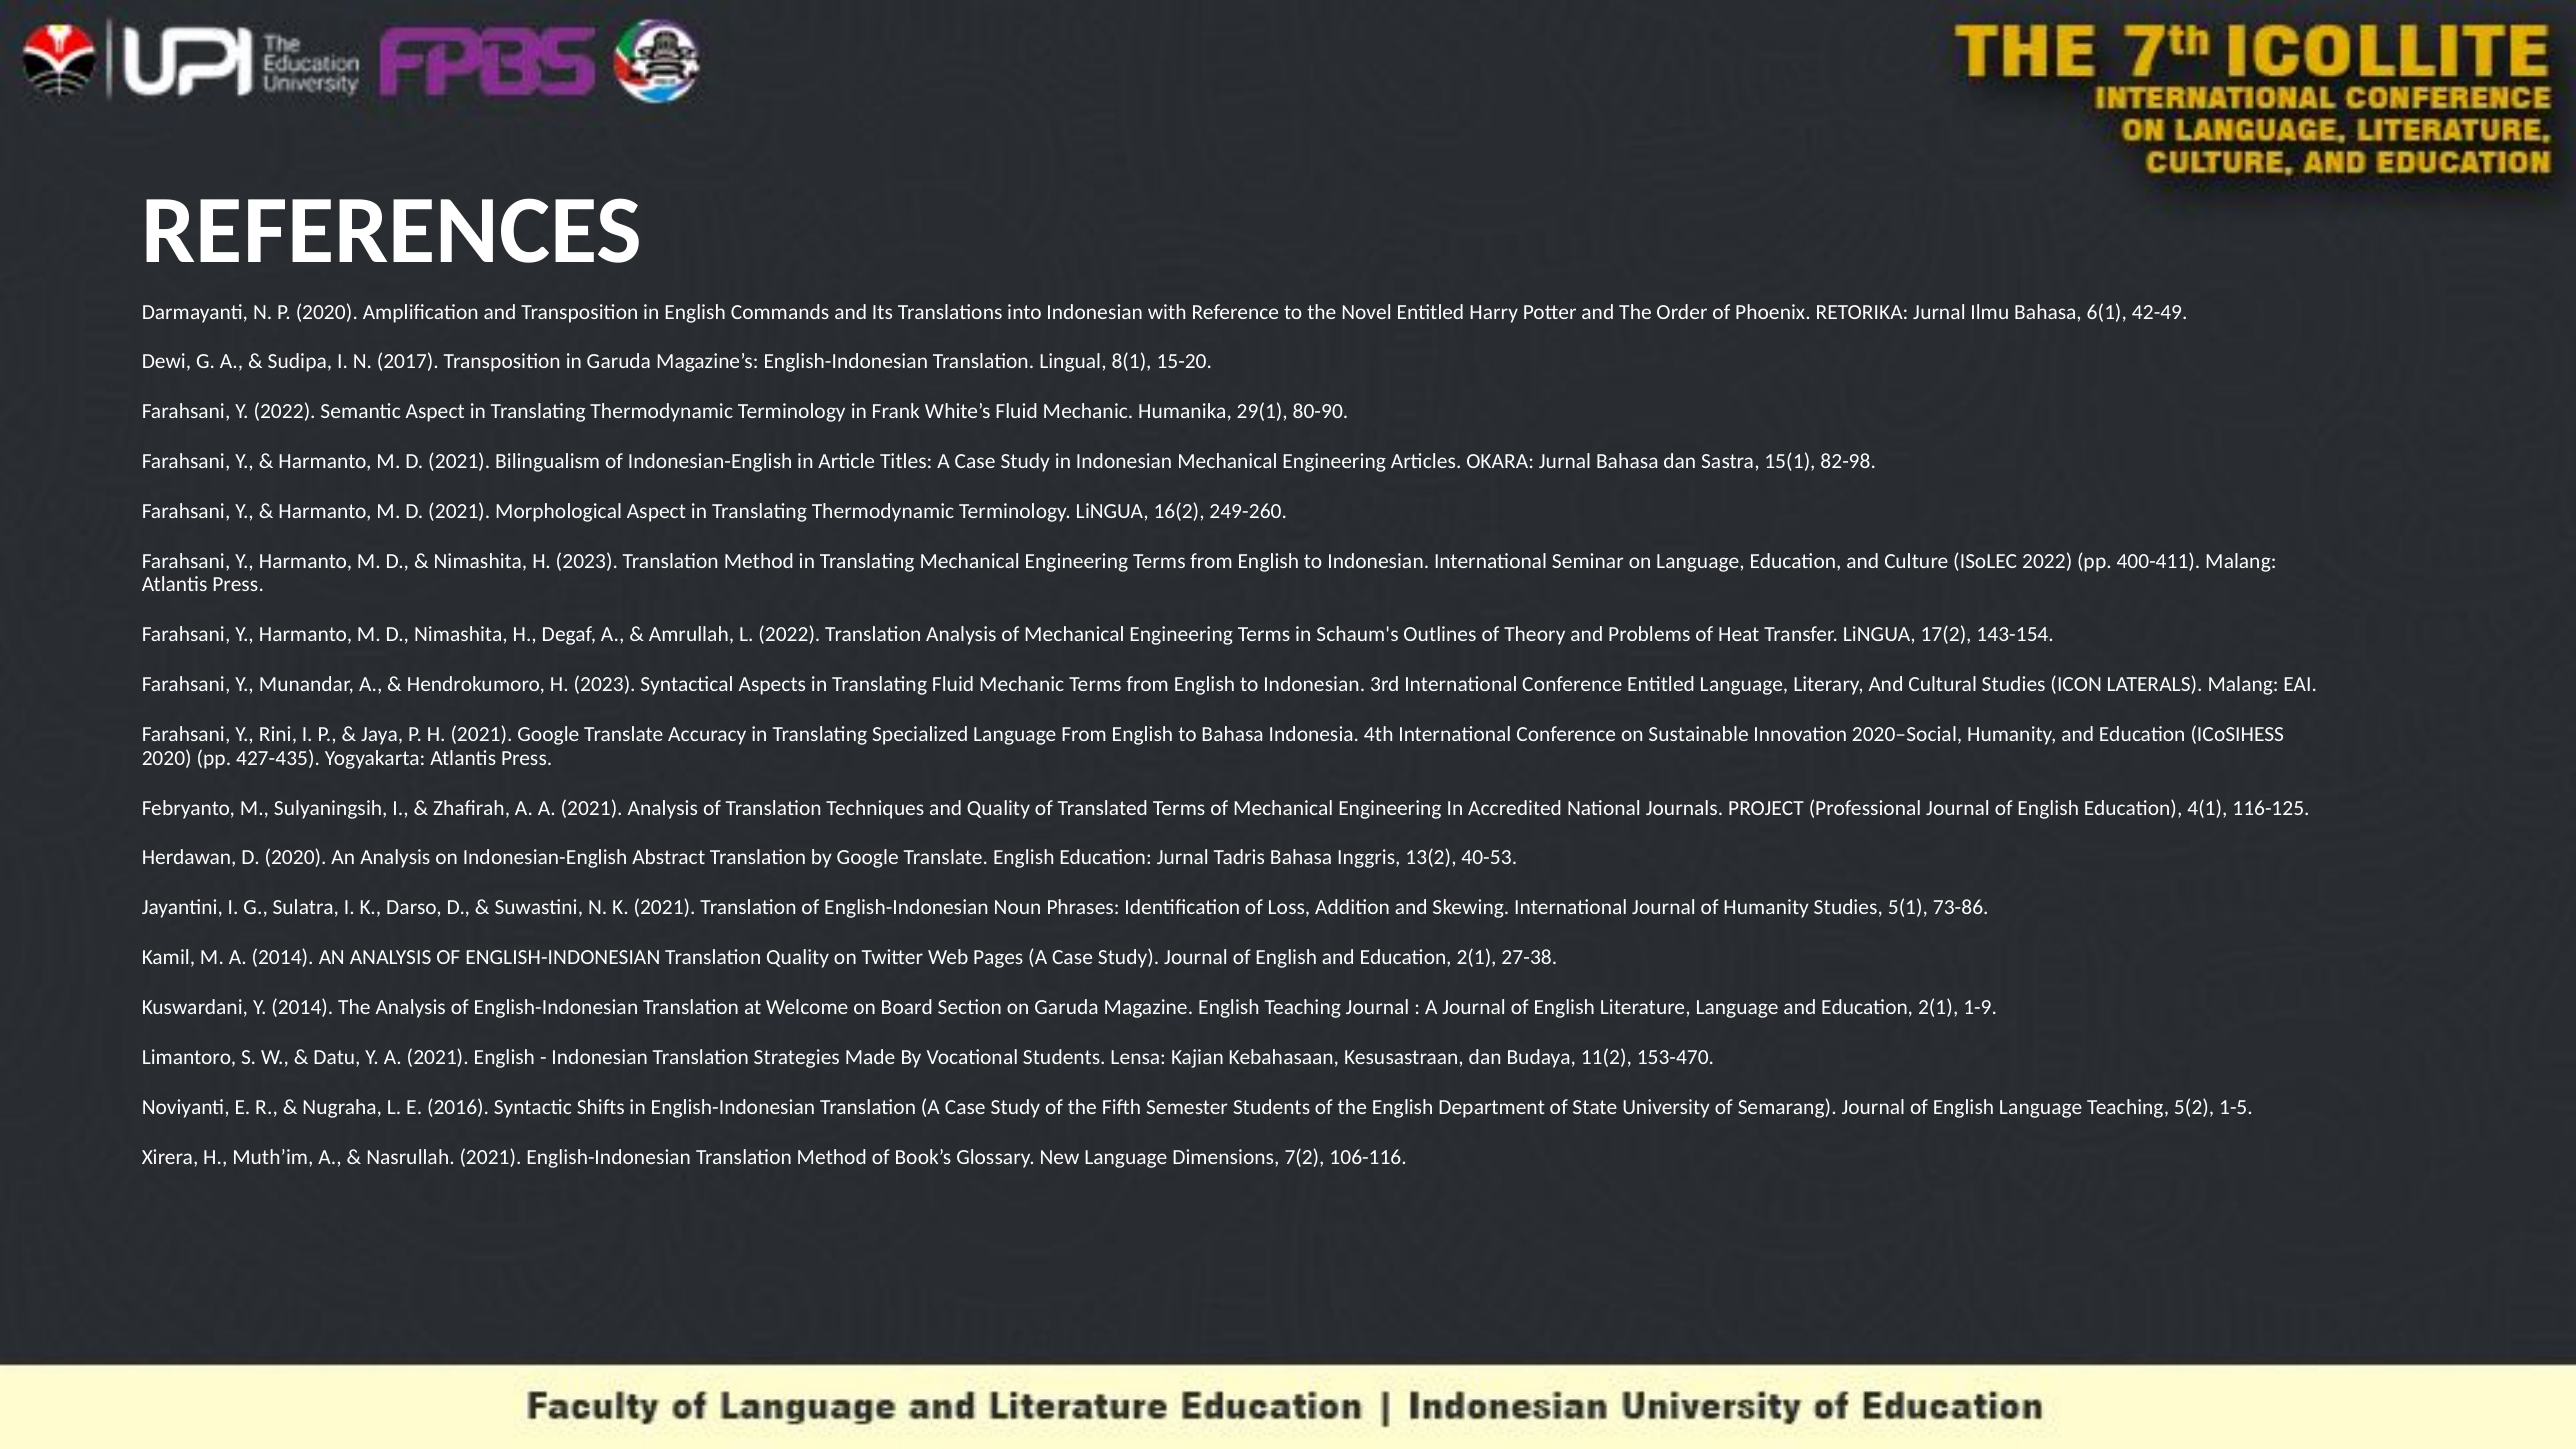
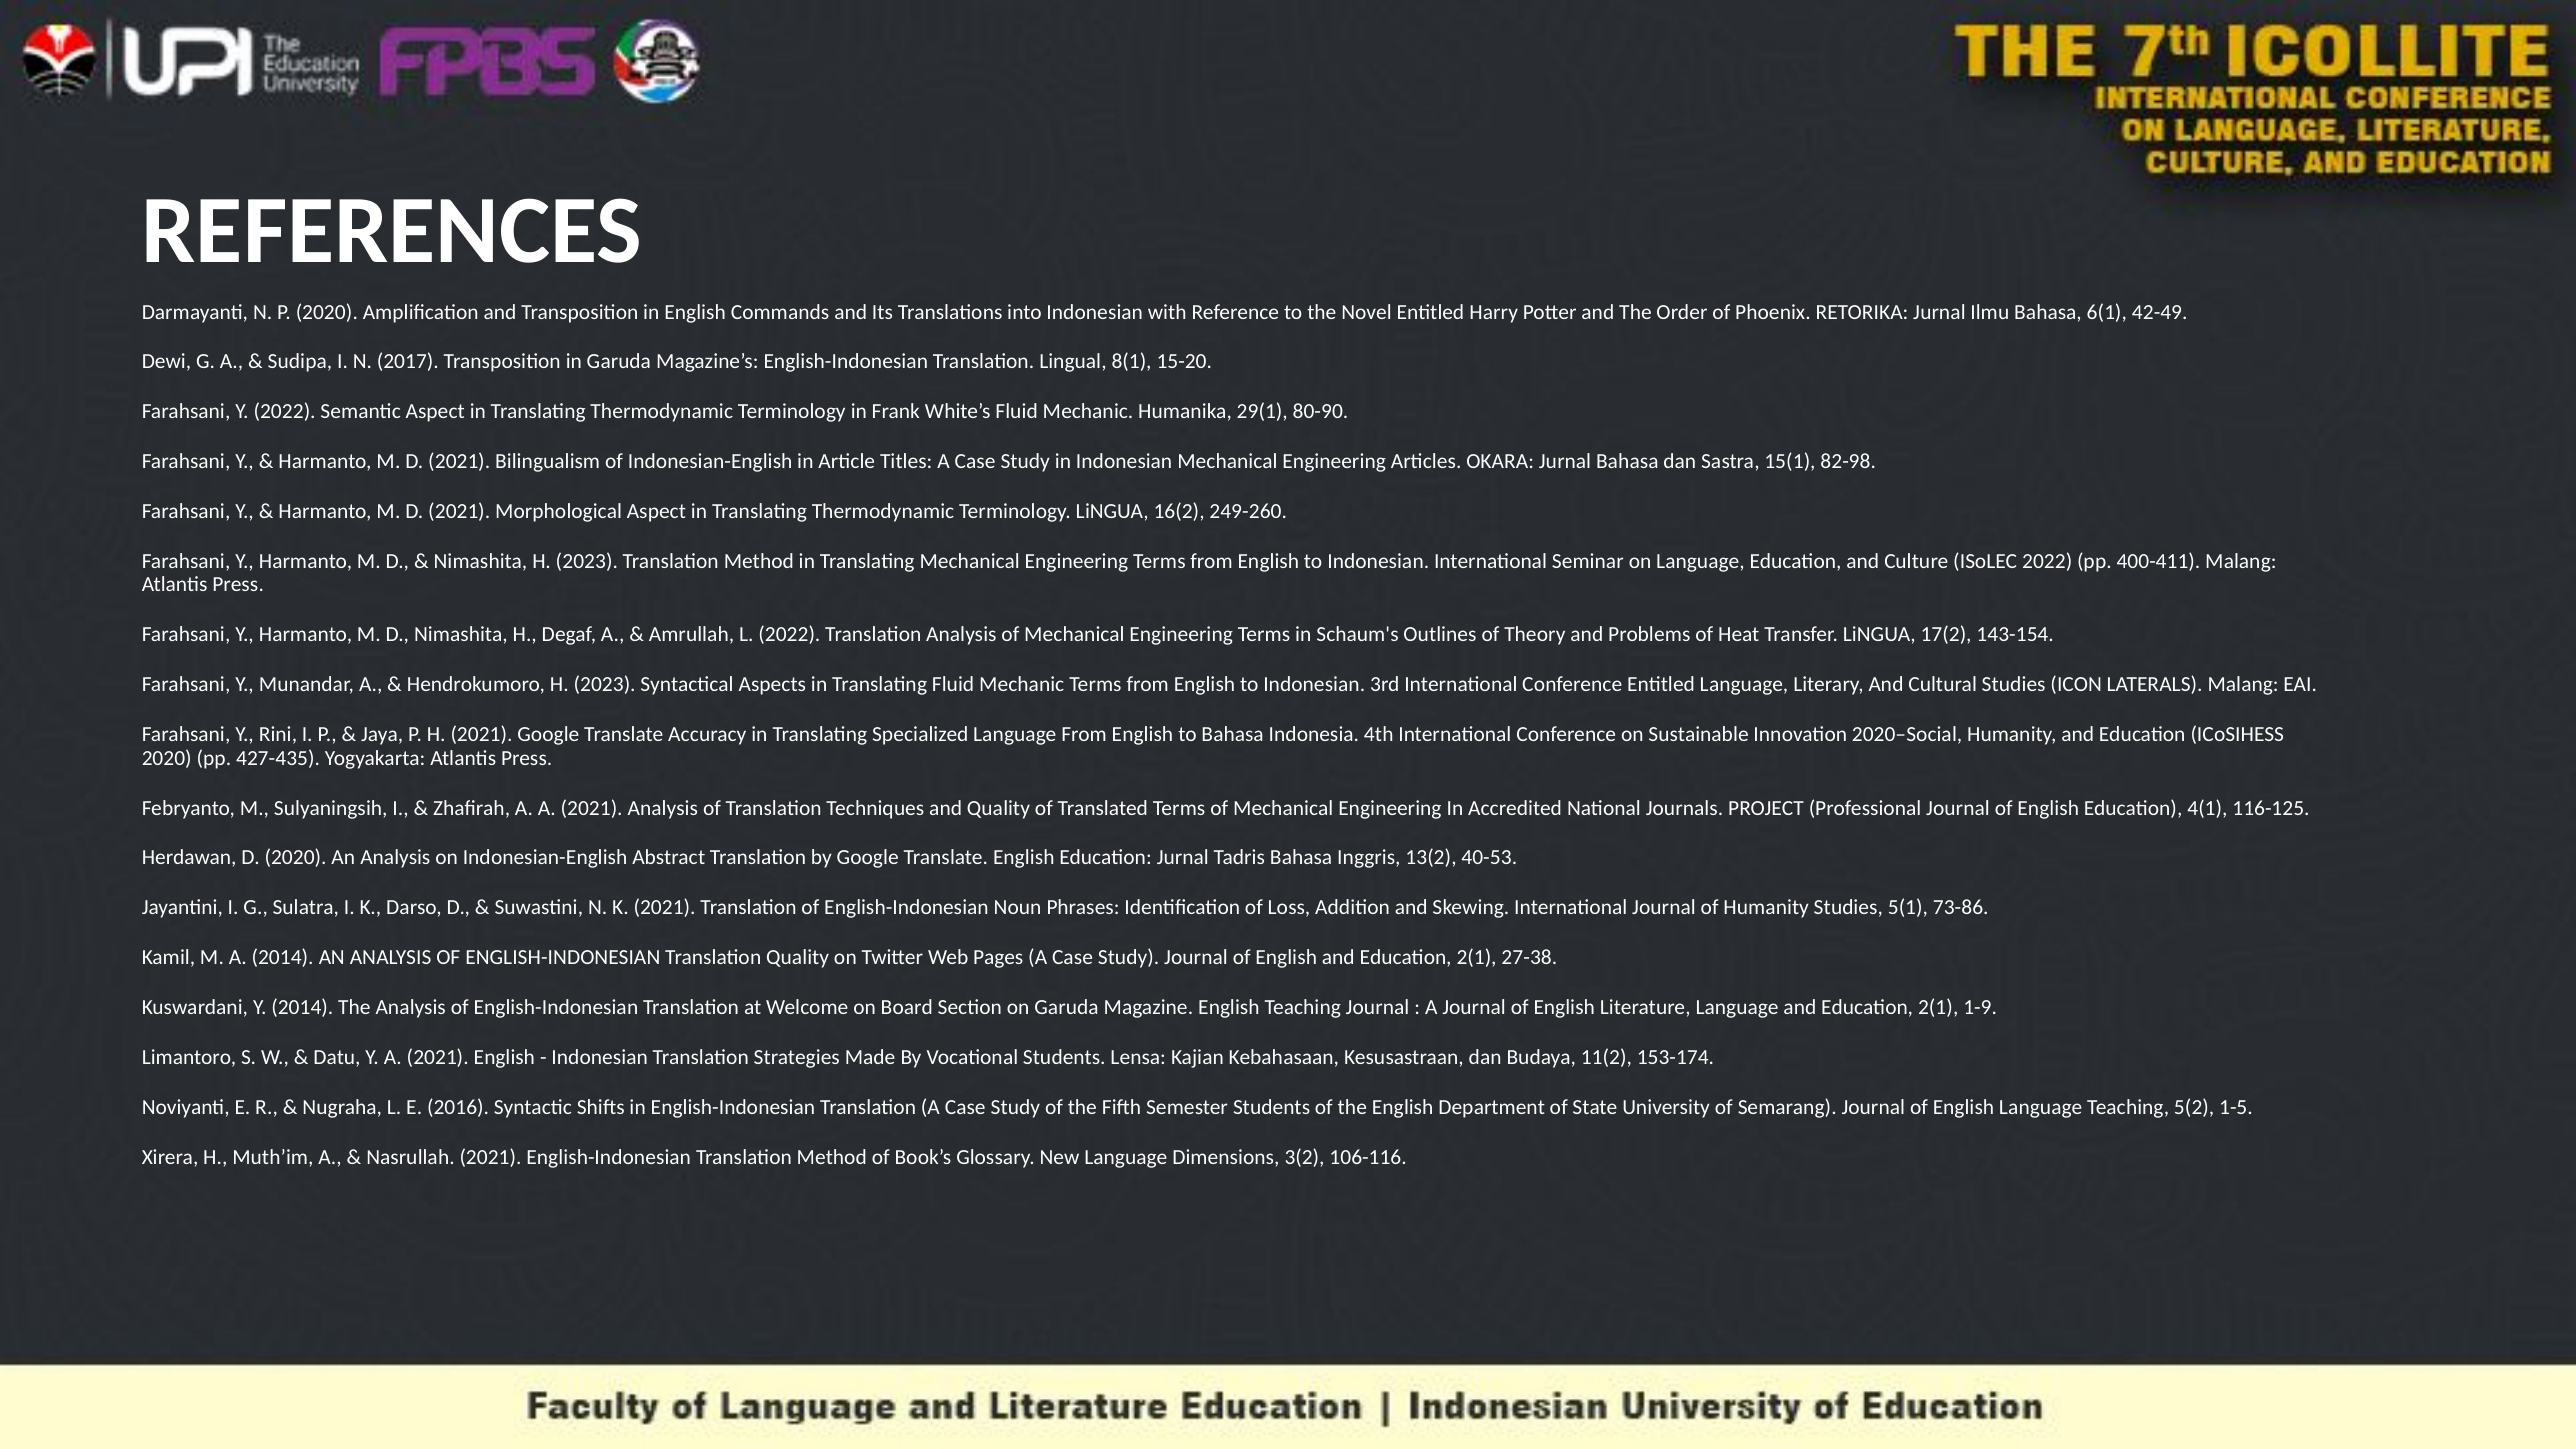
153-470: 153-470 -> 153-174 (1675, 1058)
7(2: 7(2 -> 3(2 (1305, 1158)
